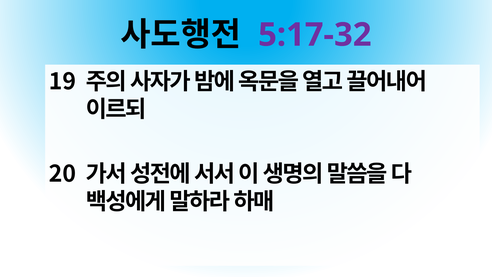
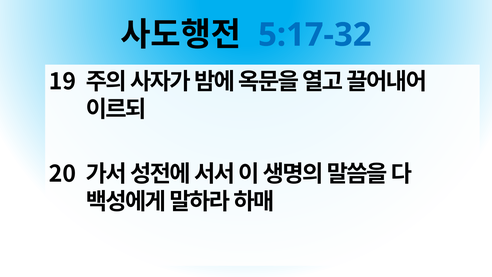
5:17-32 colour: purple -> blue (315, 35)
